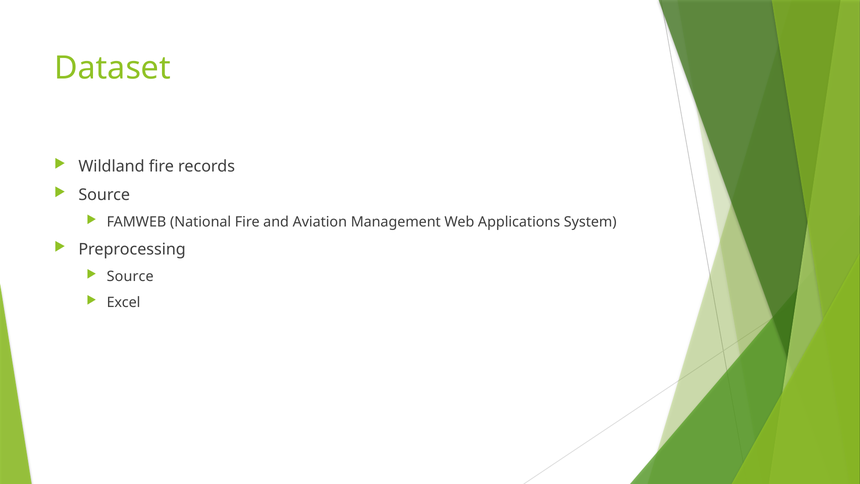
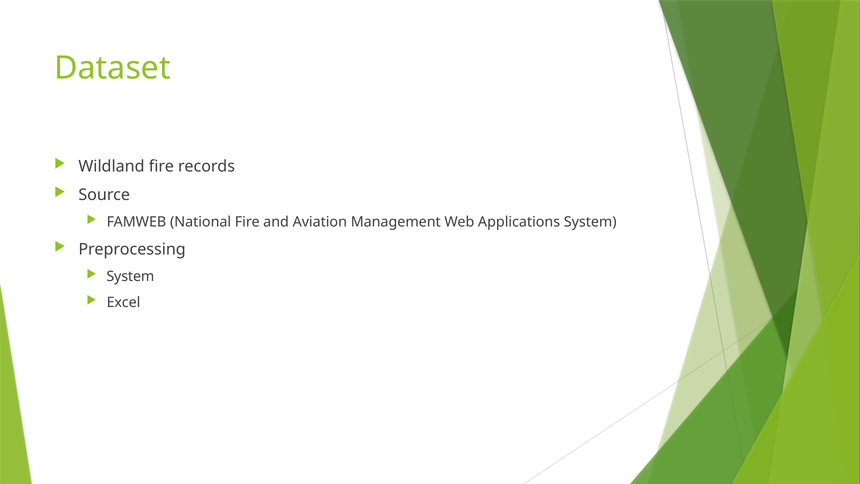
Source: Source -> System (130, 276)
